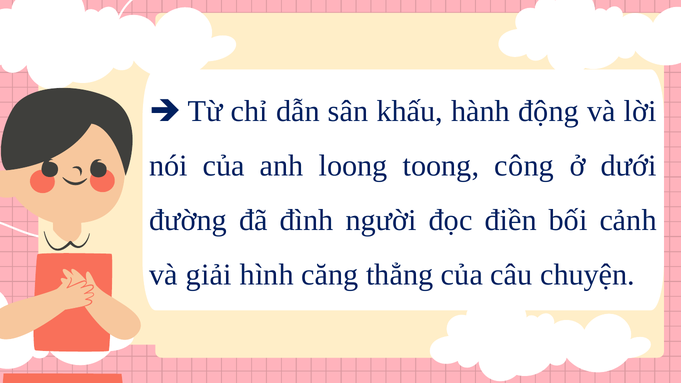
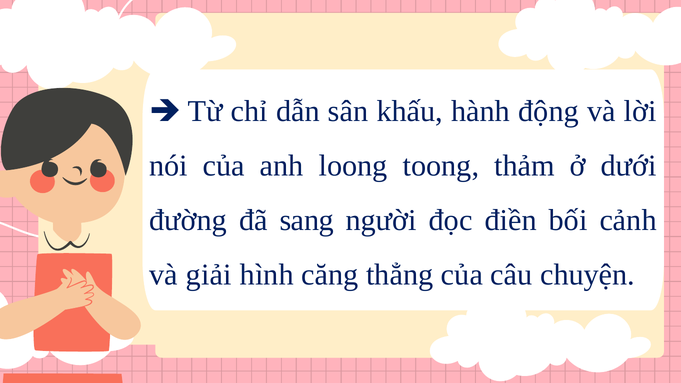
công: công -> thảm (524, 166)
đình: đình -> sang (307, 220)
